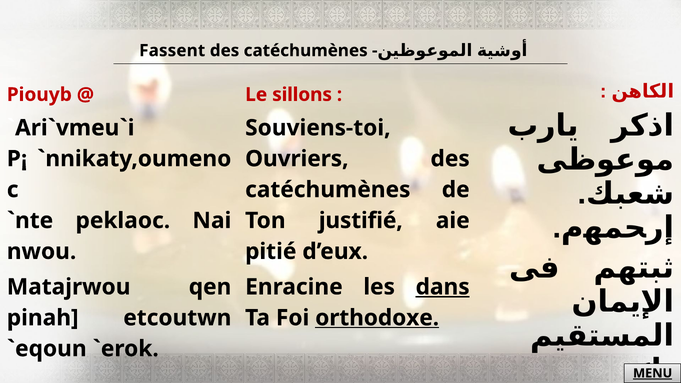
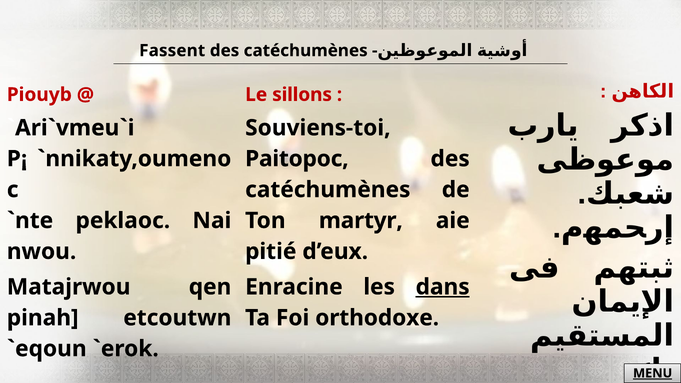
Ouvriers: Ouvriers -> Paitopoc (297, 159)
justifié: justifié -> martyr (361, 221)
orthodoxe underline: present -> none (377, 318)
